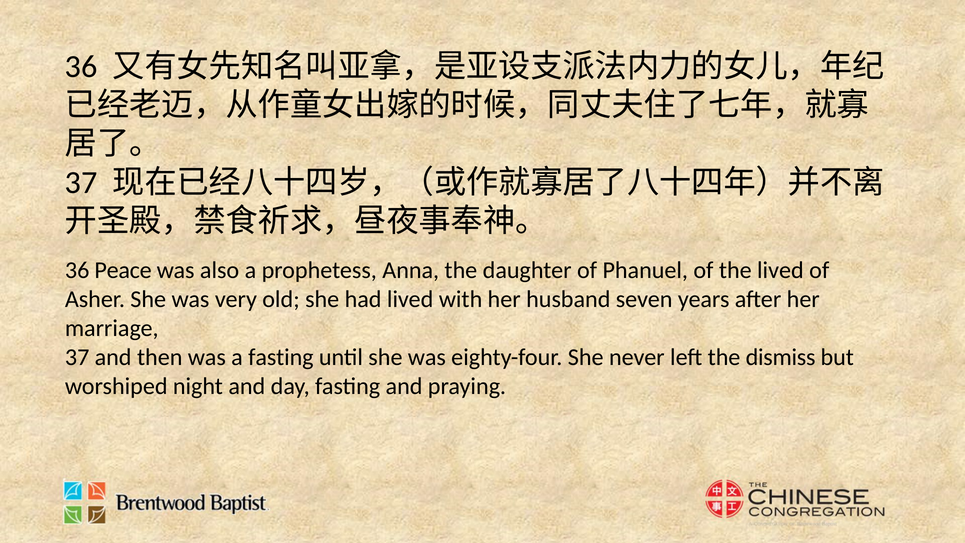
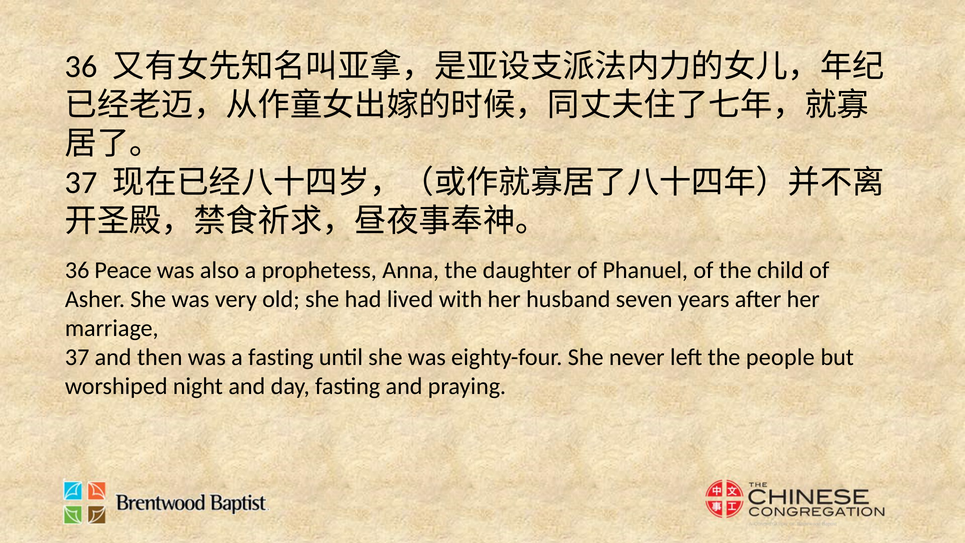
the lived: lived -> child (780, 270)
dismiss: dismiss -> people (780, 357)
